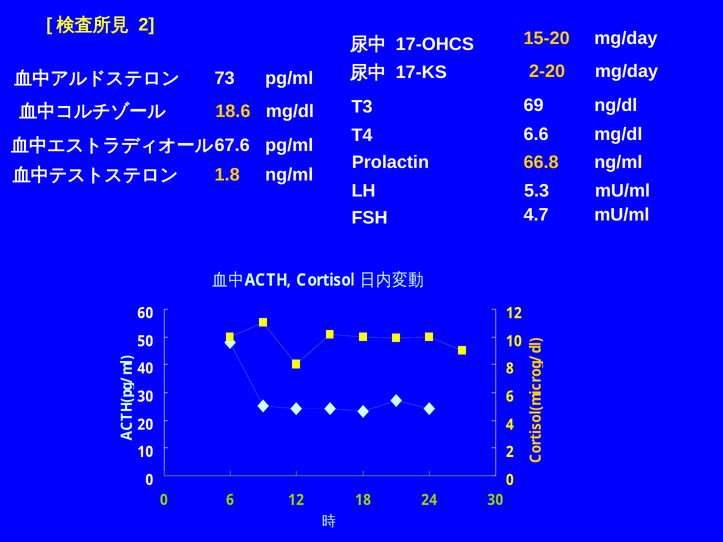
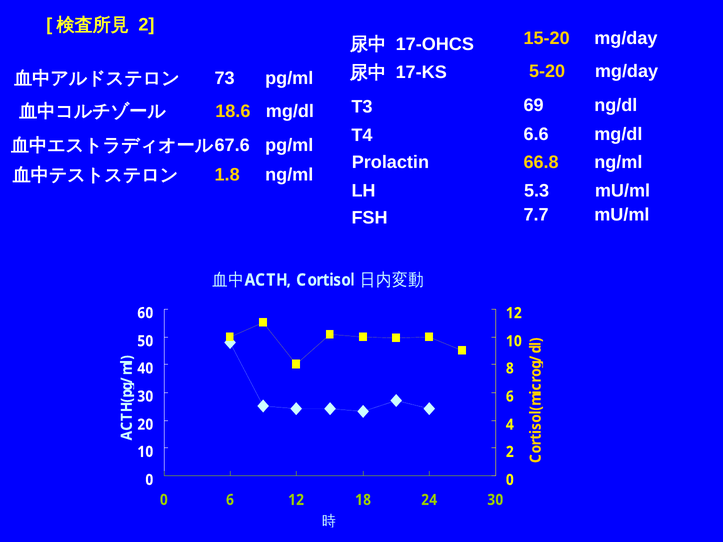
2-20: 2-20 -> 5-20 (547, 71)
4.7: 4.7 -> 7.7 (536, 215)
